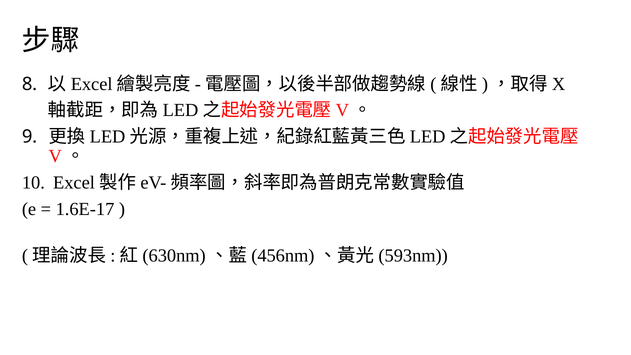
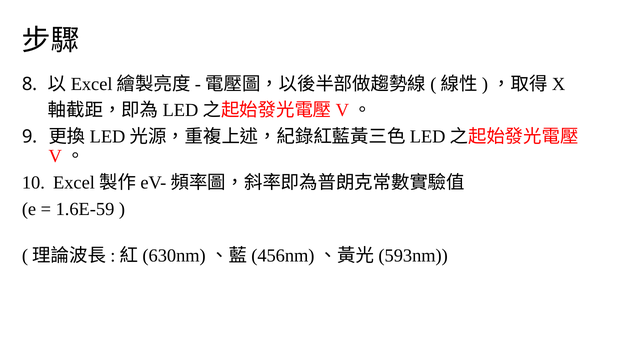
1.6E-17: 1.6E-17 -> 1.6E-59 (85, 209)
